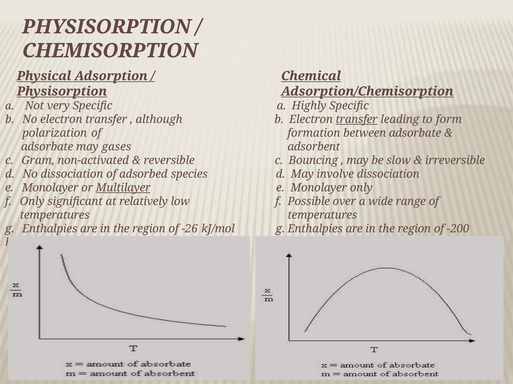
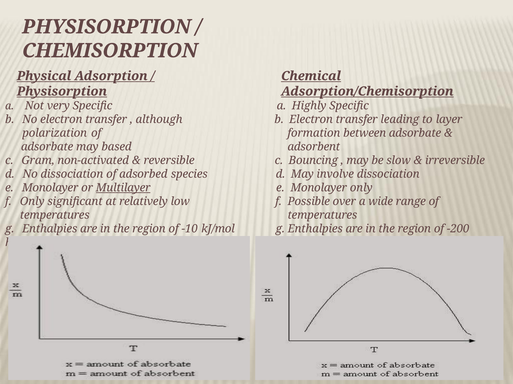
transfer underline: present -> none (357, 120)
form: form -> layer (449, 120)
gases: gases -> based (117, 147)
-26: -26 -> -10 (190, 229)
